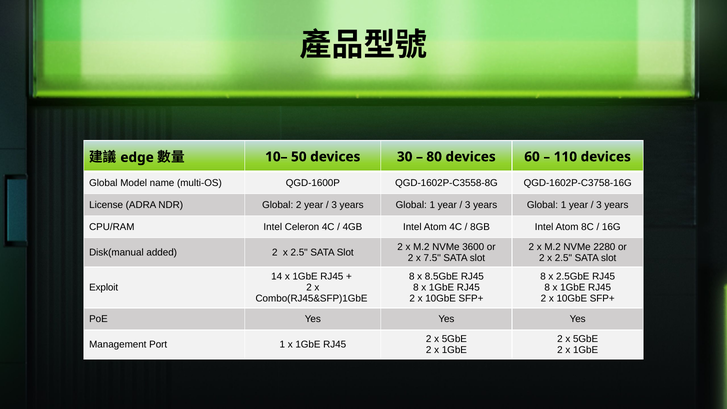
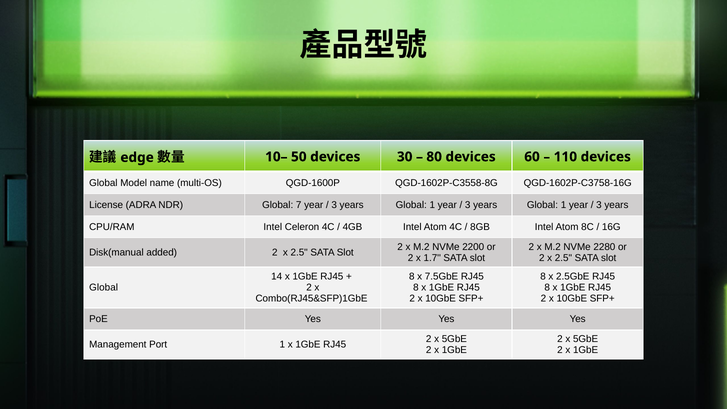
Global 2: 2 -> 7 (299, 205)
3600: 3600 -> 2200 (473, 247)
7.5: 7.5 -> 1.7 (432, 258)
8.5GbE: 8.5GbE -> 7.5GbE (442, 277)
Exploit: Exploit -> Global (104, 288)
